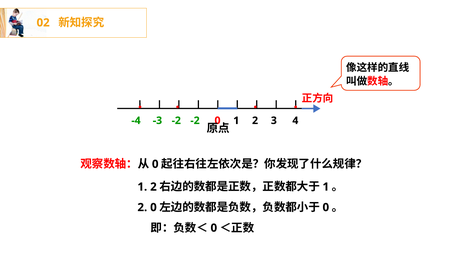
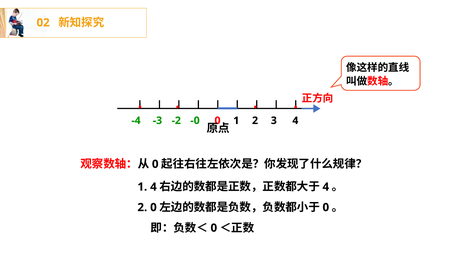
-2: -2 -> -0 (195, 121)
2: 2 -> 4 (153, 187)
1: 1 -> 4 (326, 187)
